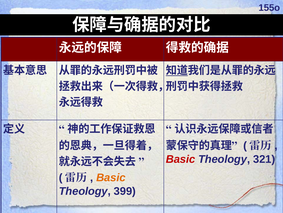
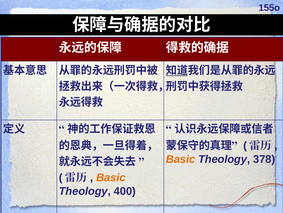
Basic colour: red -> orange (181, 159)
321: 321 -> 378 (264, 159)
399: 399 -> 400 (125, 191)
